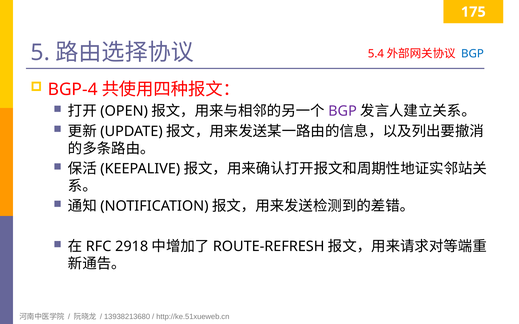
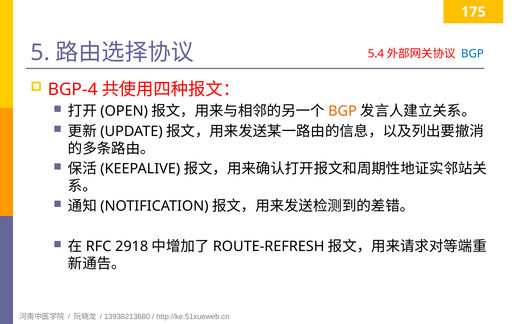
BGP colour: purple -> orange (343, 111)
